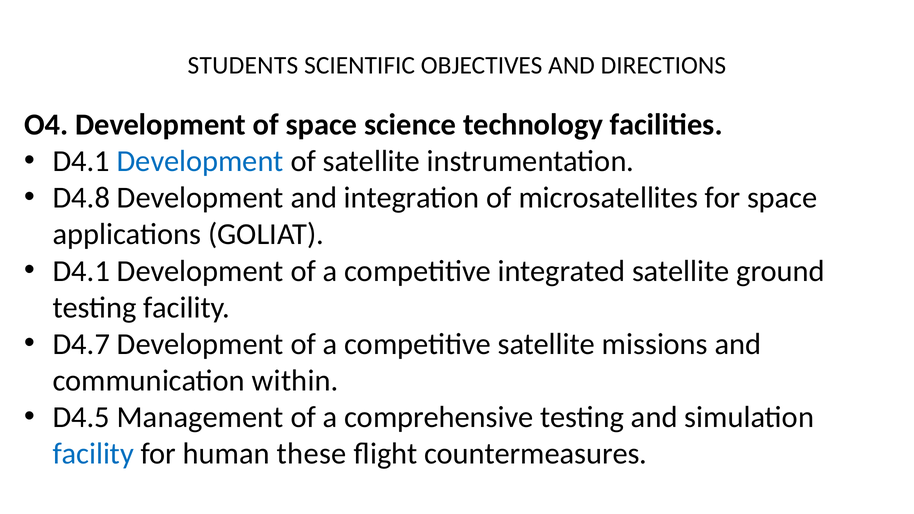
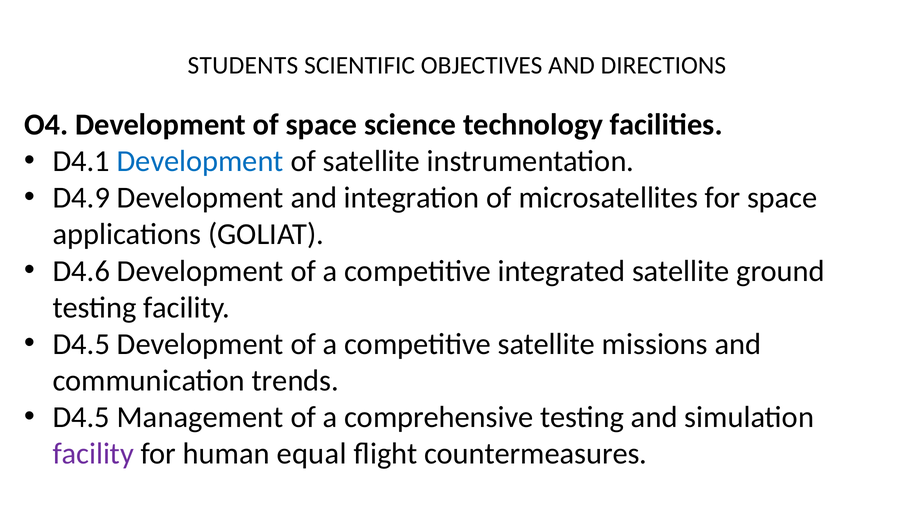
D4.8: D4.8 -> D4.9 (81, 198)
D4.1: D4.1 -> D4.6 (81, 271)
D4.7: D4.7 -> D4.5 (81, 344)
within: within -> trends (295, 381)
facility colour: blue -> purple (93, 454)
these: these -> equal (312, 454)
